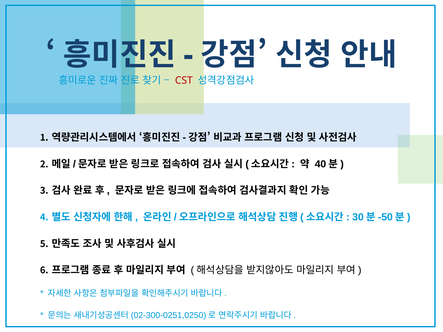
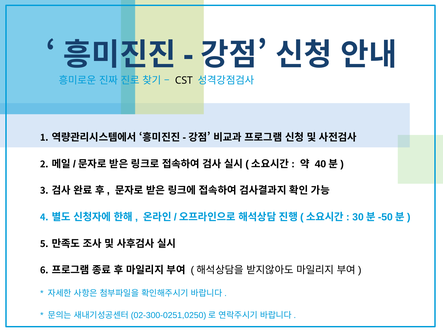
CST colour: red -> black (184, 81)
